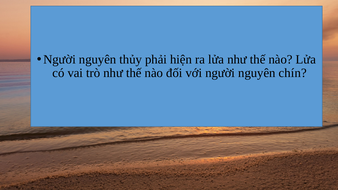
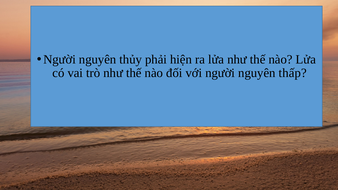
chín: chín -> thấp (293, 73)
